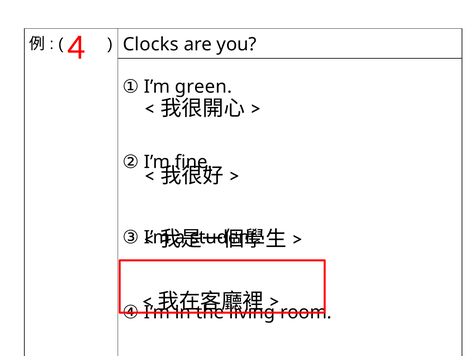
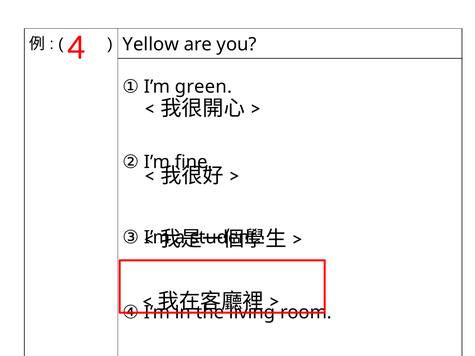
Clocks: Clocks -> Yellow (151, 44)
